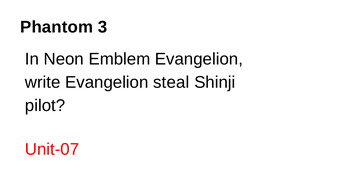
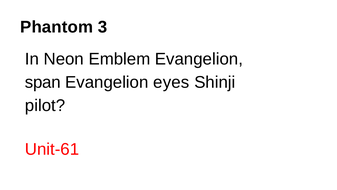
write: write -> span (43, 82)
steal: steal -> eyes (171, 82)
Unit-07: Unit-07 -> Unit-61 (52, 149)
